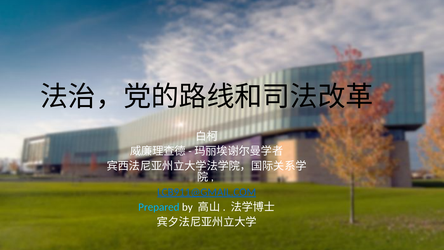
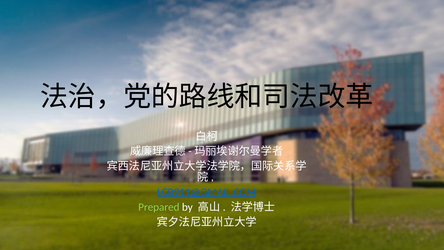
Prepared colour: light blue -> light green (159, 207)
